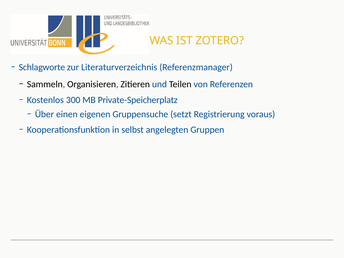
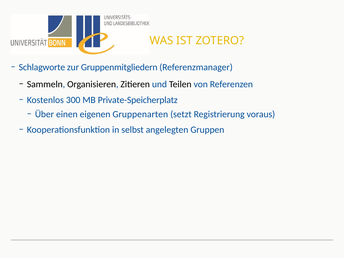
Literaturverzeichnis: Literaturverzeichnis -> Gruppenmitgliedern (119, 67)
Gruppensuche: Gruppensuche -> Gruppenarten (140, 114)
